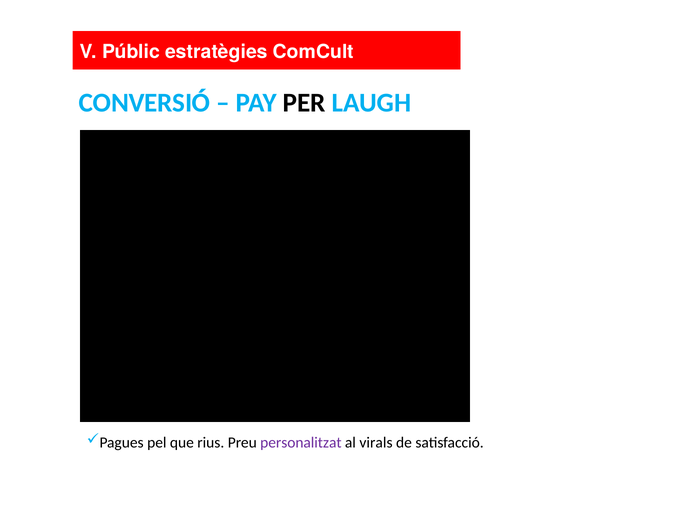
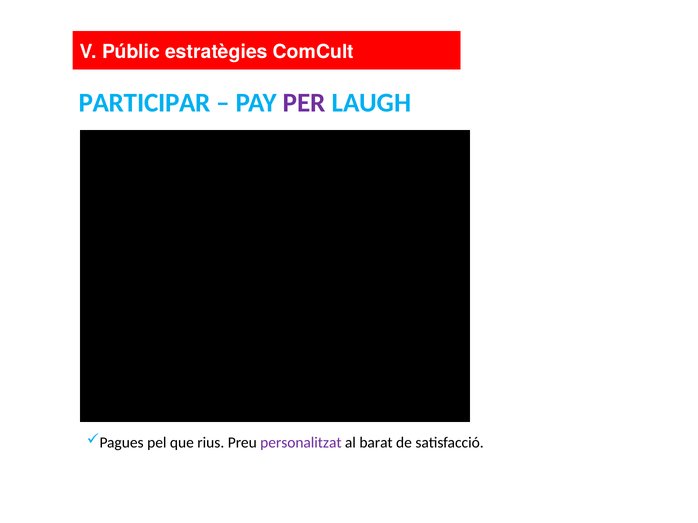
CONVERSIÓ: CONVERSIÓ -> PARTICIPAR (145, 103)
PER colour: black -> purple (304, 103)
virals: virals -> barat (376, 443)
